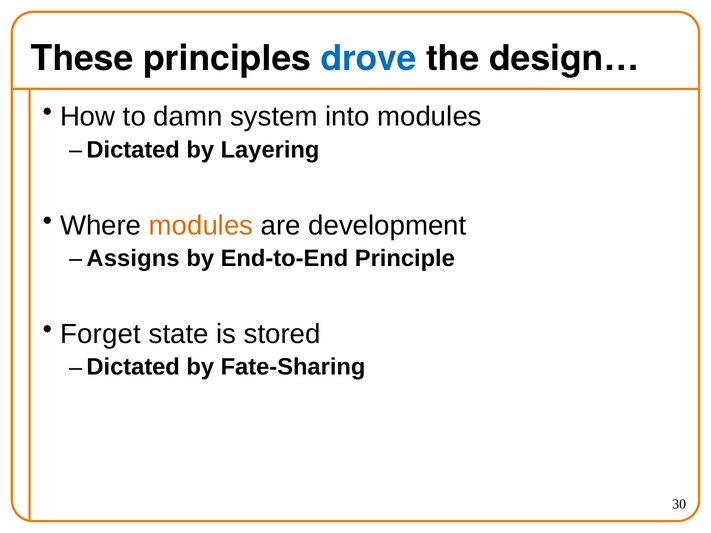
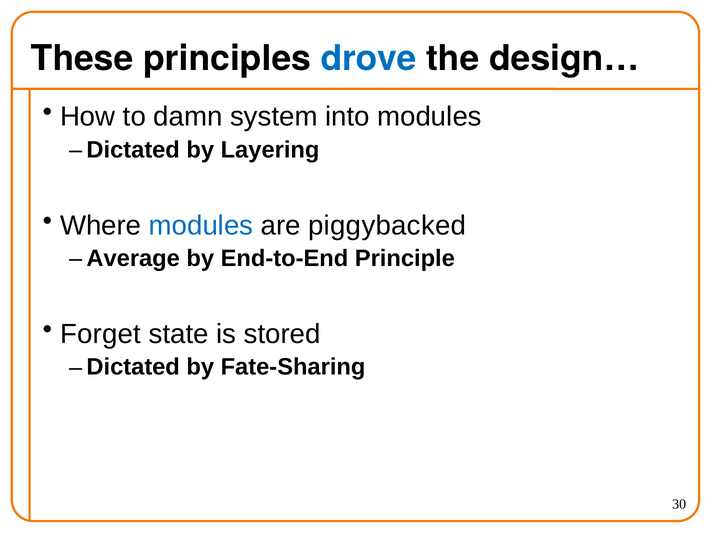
modules colour: orange -> blue (201, 226)
development: development -> piggybacked (387, 226)
Assigns: Assigns -> Average (133, 258)
